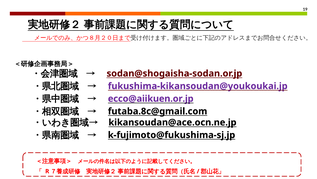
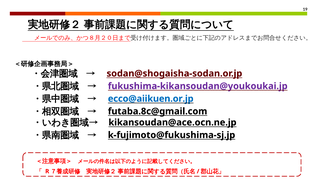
ecco@aiikuen.or.jp colour: purple -> blue (151, 98)
